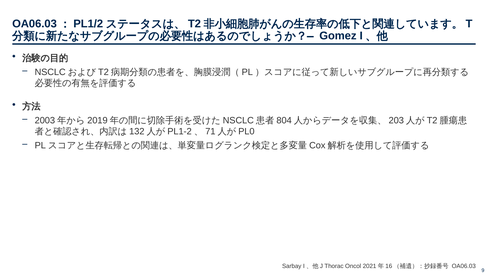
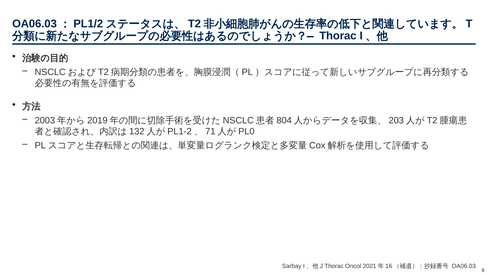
Gomez: Gomez -> Thorac (338, 36)
